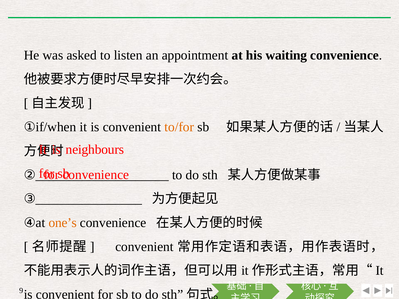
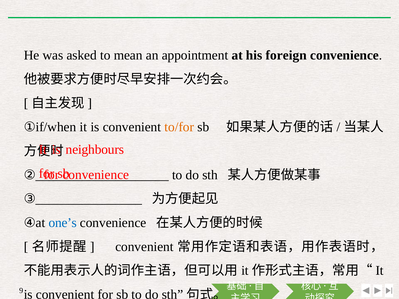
listen: listen -> mean (128, 55)
waiting: waiting -> foreign (286, 55)
one’s colour: orange -> blue (63, 223)
